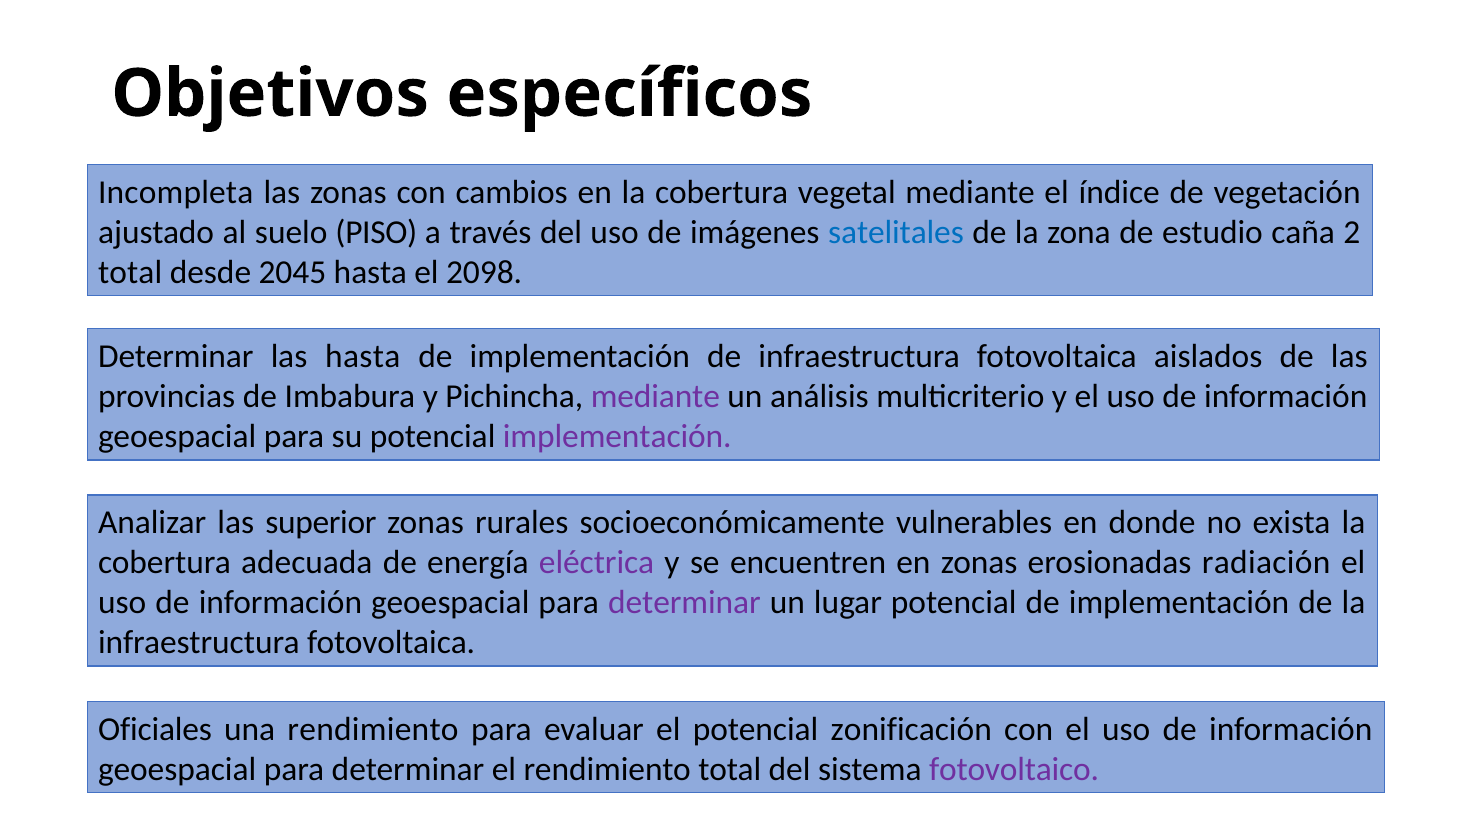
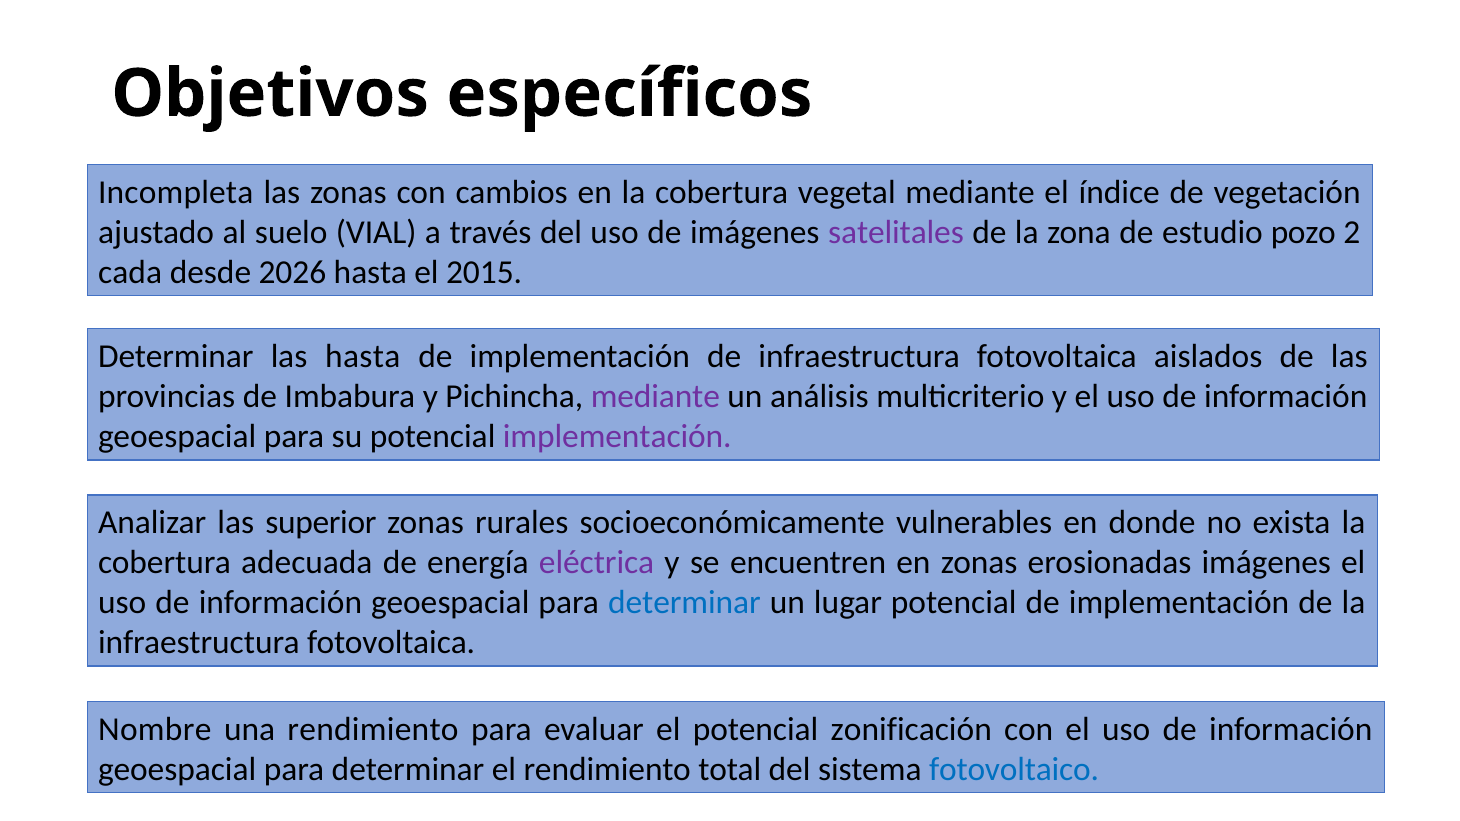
PISO: PISO -> VIAL (376, 232)
satelitales colour: blue -> purple (896, 232)
caña: caña -> pozo (1303, 232)
total: total -> cada (130, 273)
2045: 2045 -> 2026 (292, 273)
2098: 2098 -> 2015 (484, 273)
erosionadas radiación: radiación -> imágenes (1266, 563)
determinar colour: purple -> blue (684, 603)
Oficiales: Oficiales -> Nombre (155, 729)
fotovoltaico colour: purple -> blue (1014, 770)
